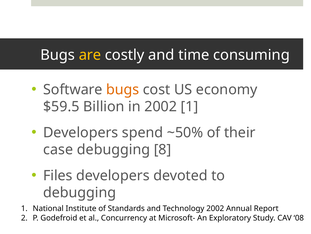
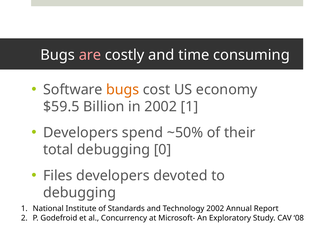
are colour: yellow -> pink (90, 55)
case: case -> total (58, 149)
8: 8 -> 0 (163, 149)
